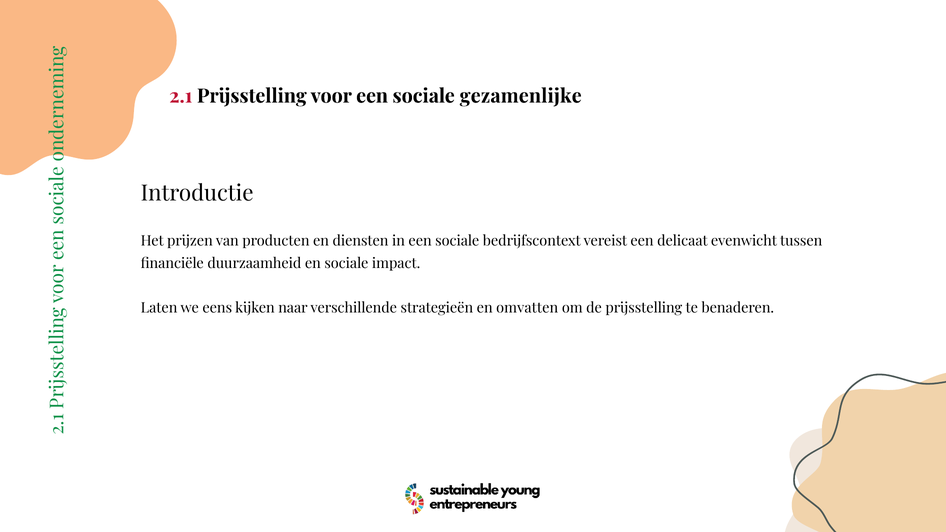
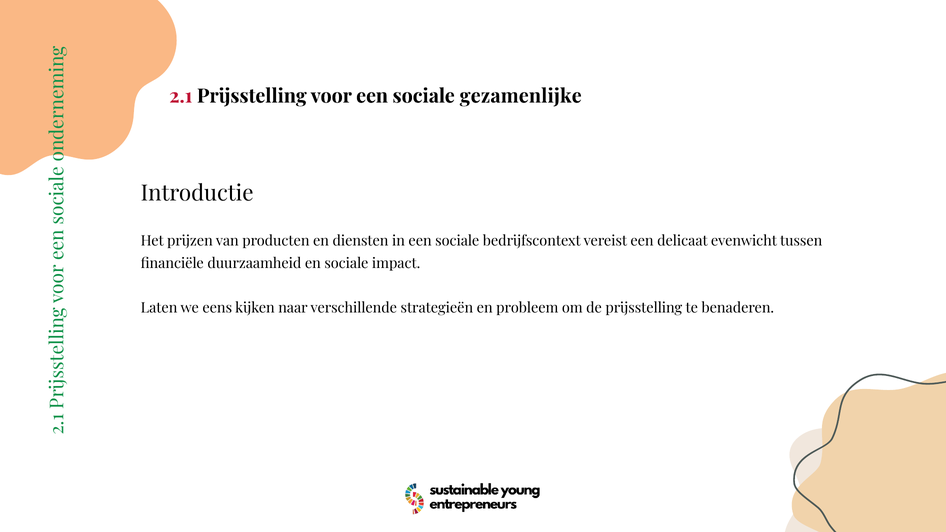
omvatten: omvatten -> probleem (527, 308)
